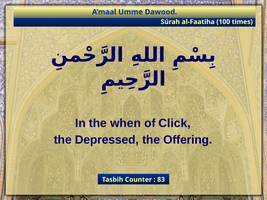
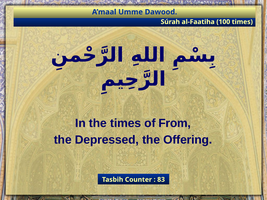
the when: when -> times (126, 123)
Click: Click -> From (175, 123)
